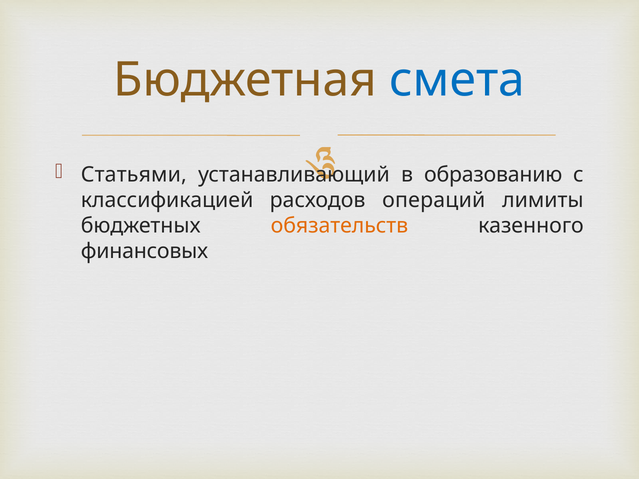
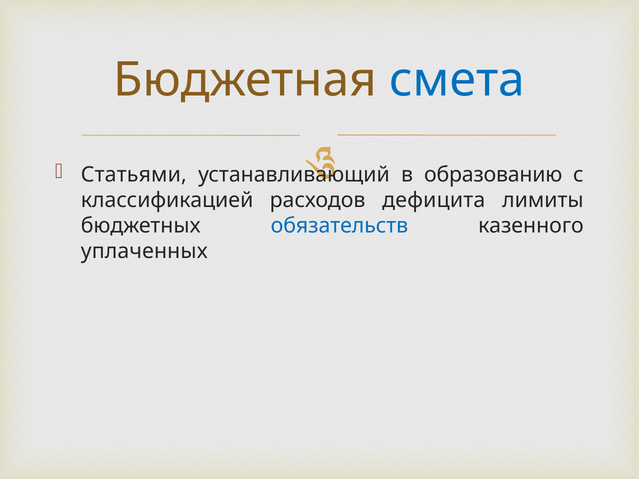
операций: операций -> дефицита (434, 200)
обязательств colour: orange -> blue (339, 226)
финансовых: финансовых -> уплаченных (144, 251)
